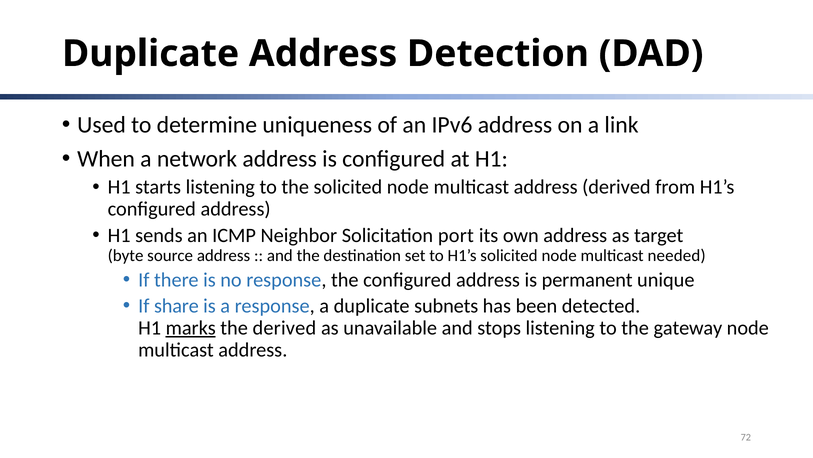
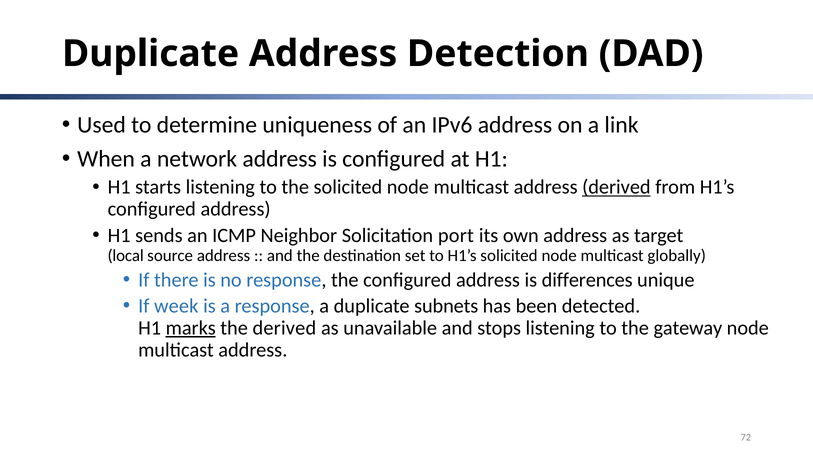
derived underline: none -> present (616, 187)
byte: byte -> local (126, 255)
needed: needed -> globally (677, 255)
permanent: permanent -> differences (587, 279)
share: share -> week (176, 306)
